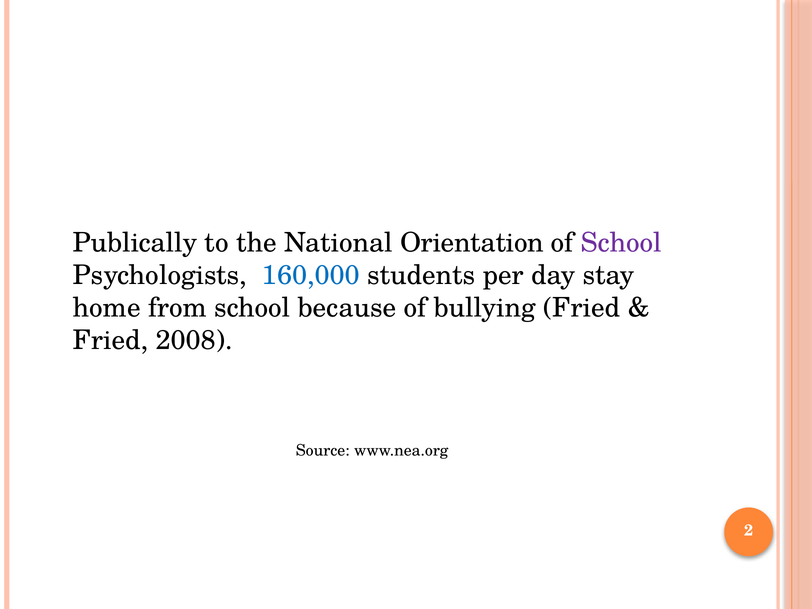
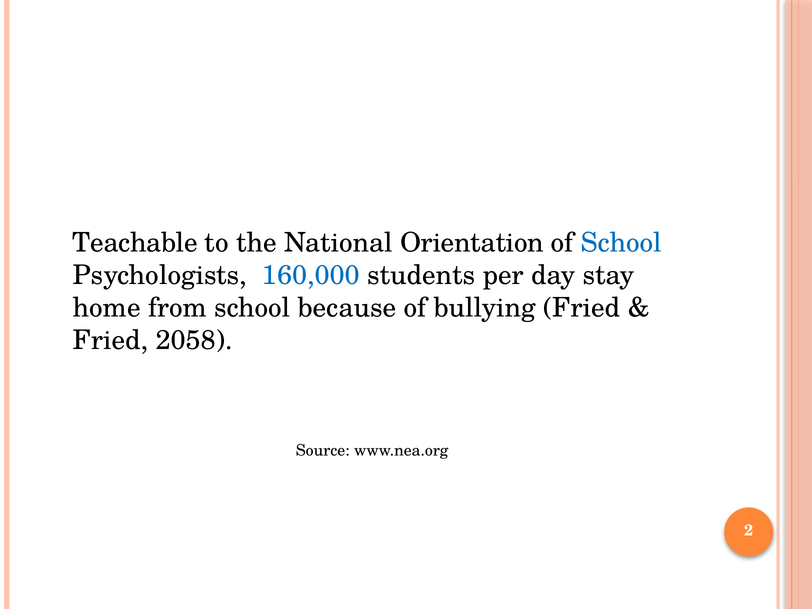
Publically: Publically -> Teachable (135, 243)
School colour: purple -> blue (621, 243)
2008: 2008 -> 2058 (194, 340)
